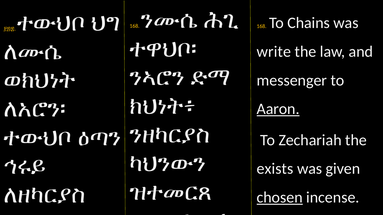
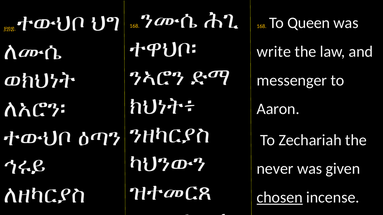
Chains: Chains -> Queen (309, 23)
Aaron underline: present -> none (278, 109)
exists: exists -> never (275, 169)
